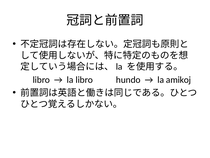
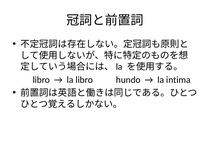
amikoj: amikoj -> intima (178, 80)
